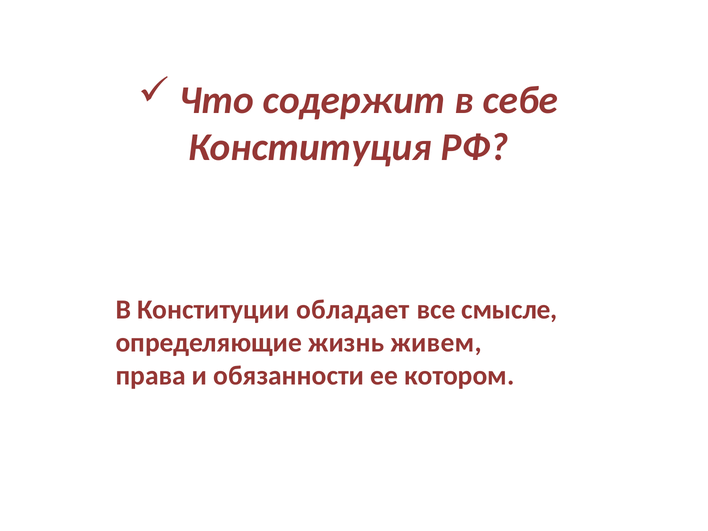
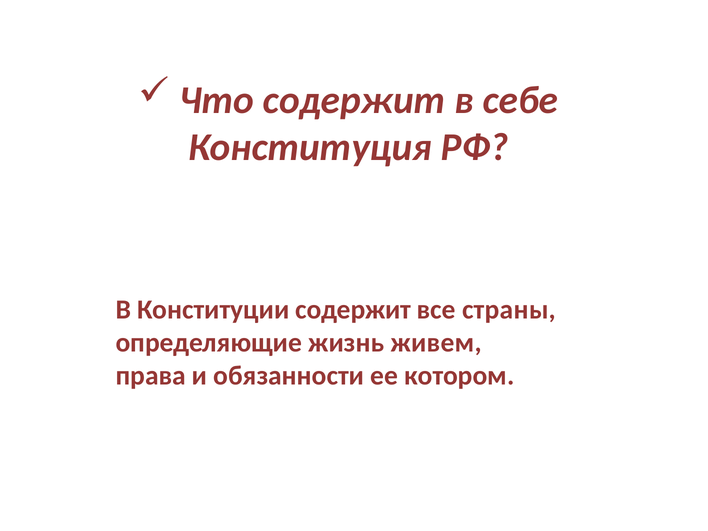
Конституции обладает: обладает -> содержит (353, 310)
смысле: смысле -> страны (509, 310)
